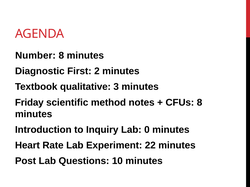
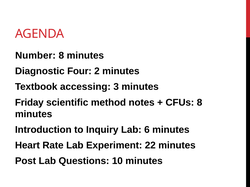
First: First -> Four (79, 71)
qualitative: qualitative -> accessing (85, 87)
0: 0 -> 6 (147, 130)
